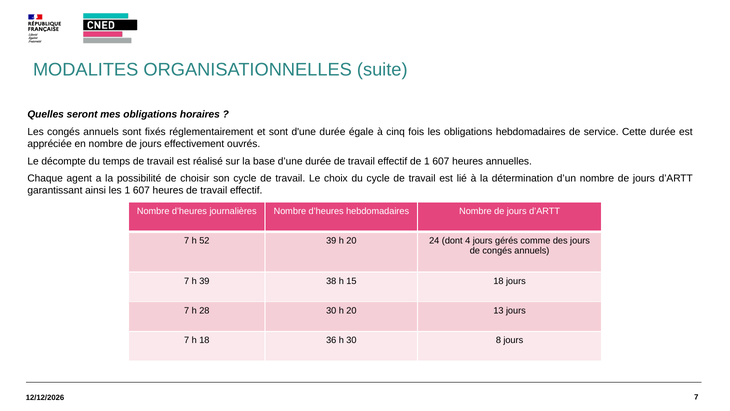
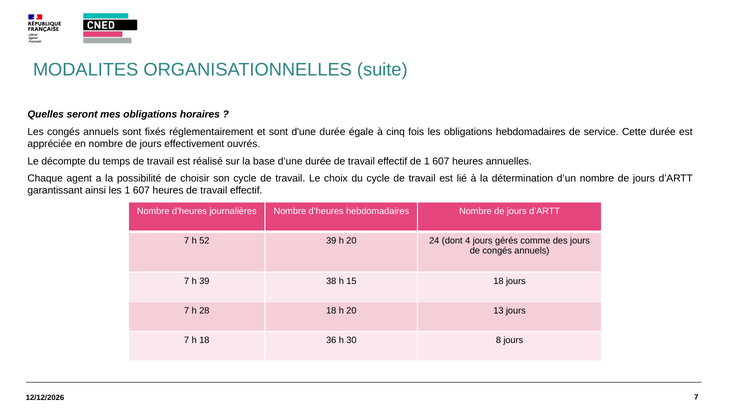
28 30: 30 -> 18 (331, 310)
